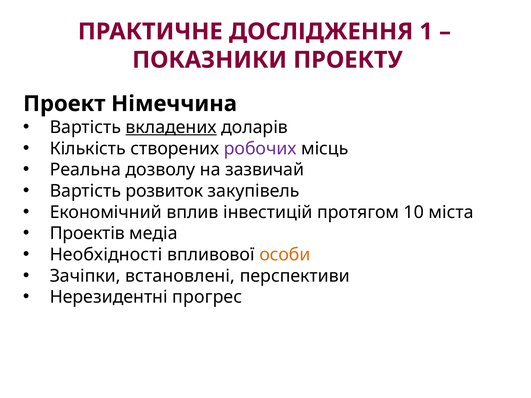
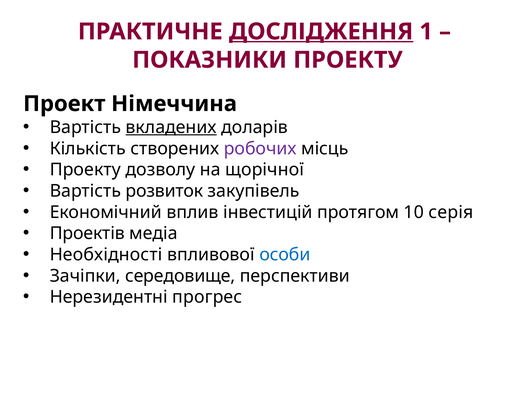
ДОСЛІДЖЕННЯ underline: none -> present (321, 32)
Реальна: Реальна -> Проекту (85, 170)
зазвичай: зазвичай -> щорічної (265, 170)
міста: міста -> серія (451, 212)
особи colour: orange -> blue (285, 255)
встановлені: встановлені -> середовище (180, 276)
